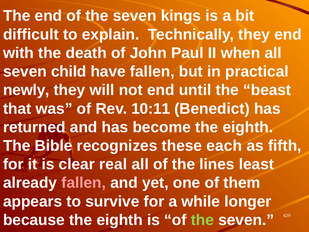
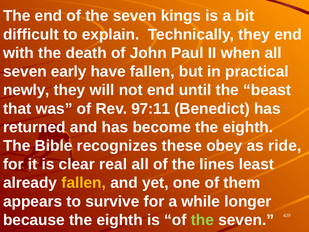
child: child -> early (69, 71)
10:11: 10:11 -> 97:11 (151, 109)
each: each -> obey (224, 146)
fifth: fifth -> ride (285, 146)
fallen colour: pink -> yellow (84, 183)
